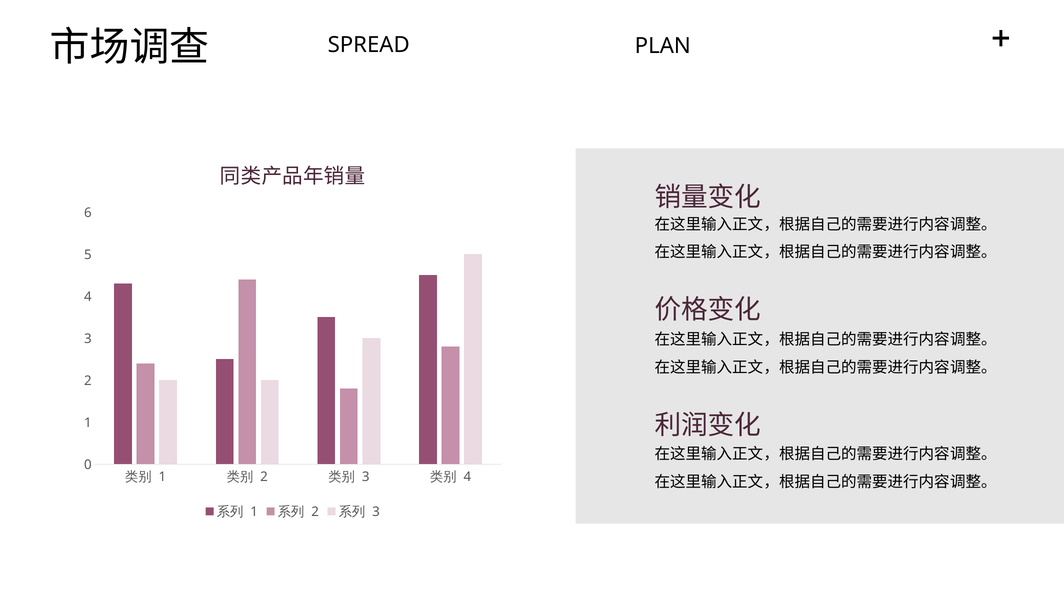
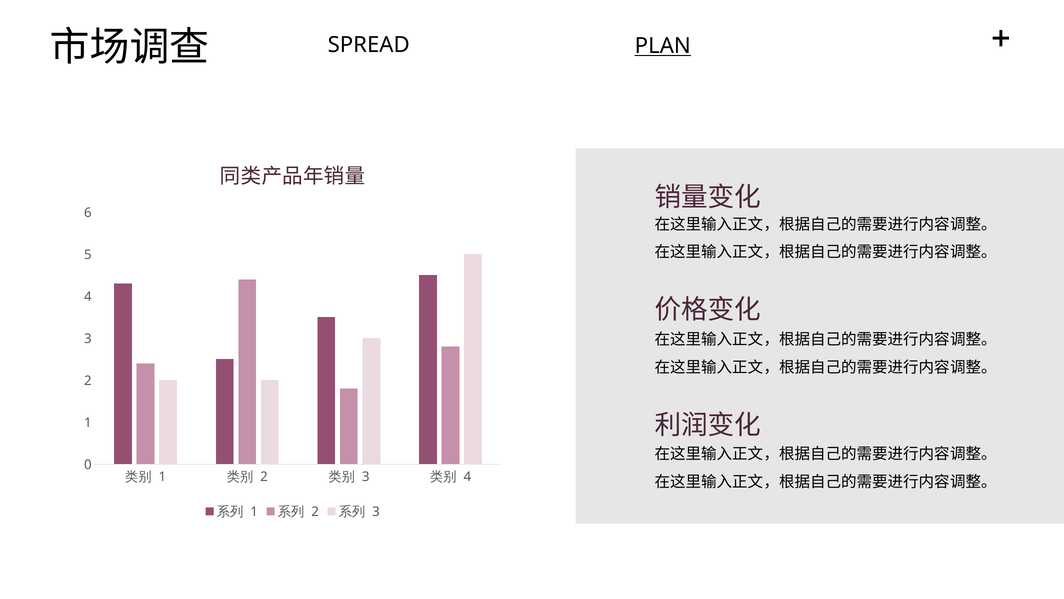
PLAN underline: none -> present (663, 46)
